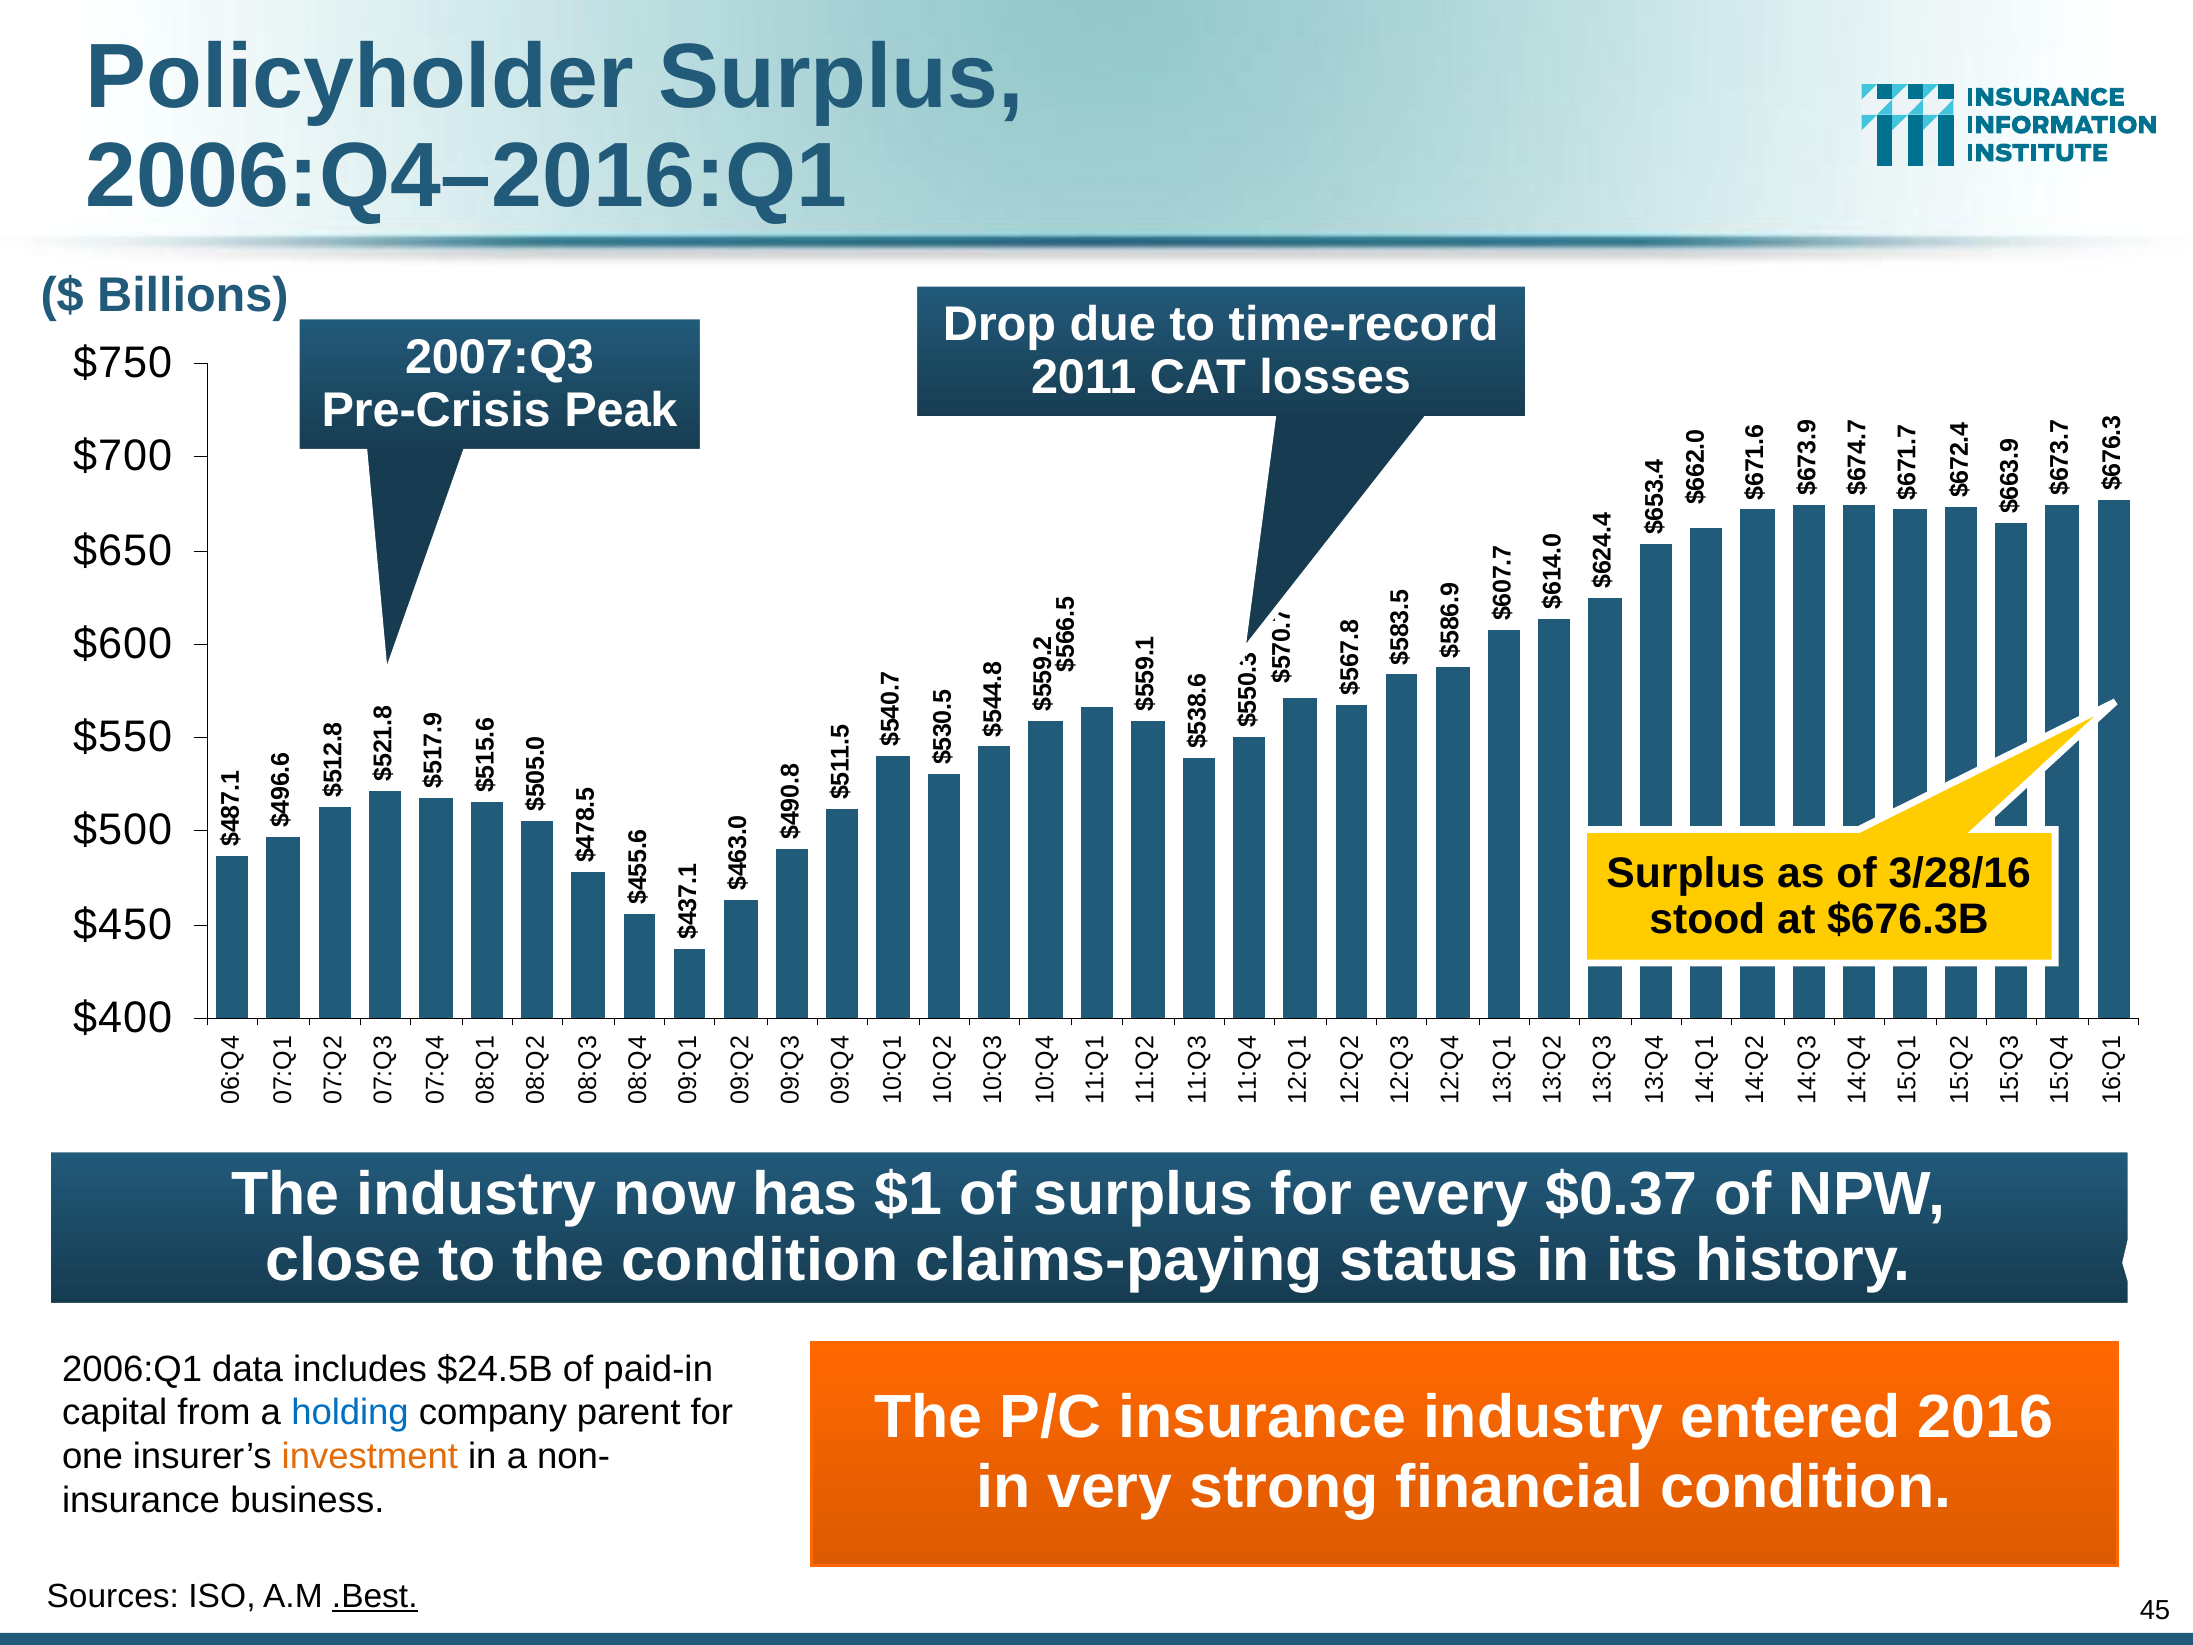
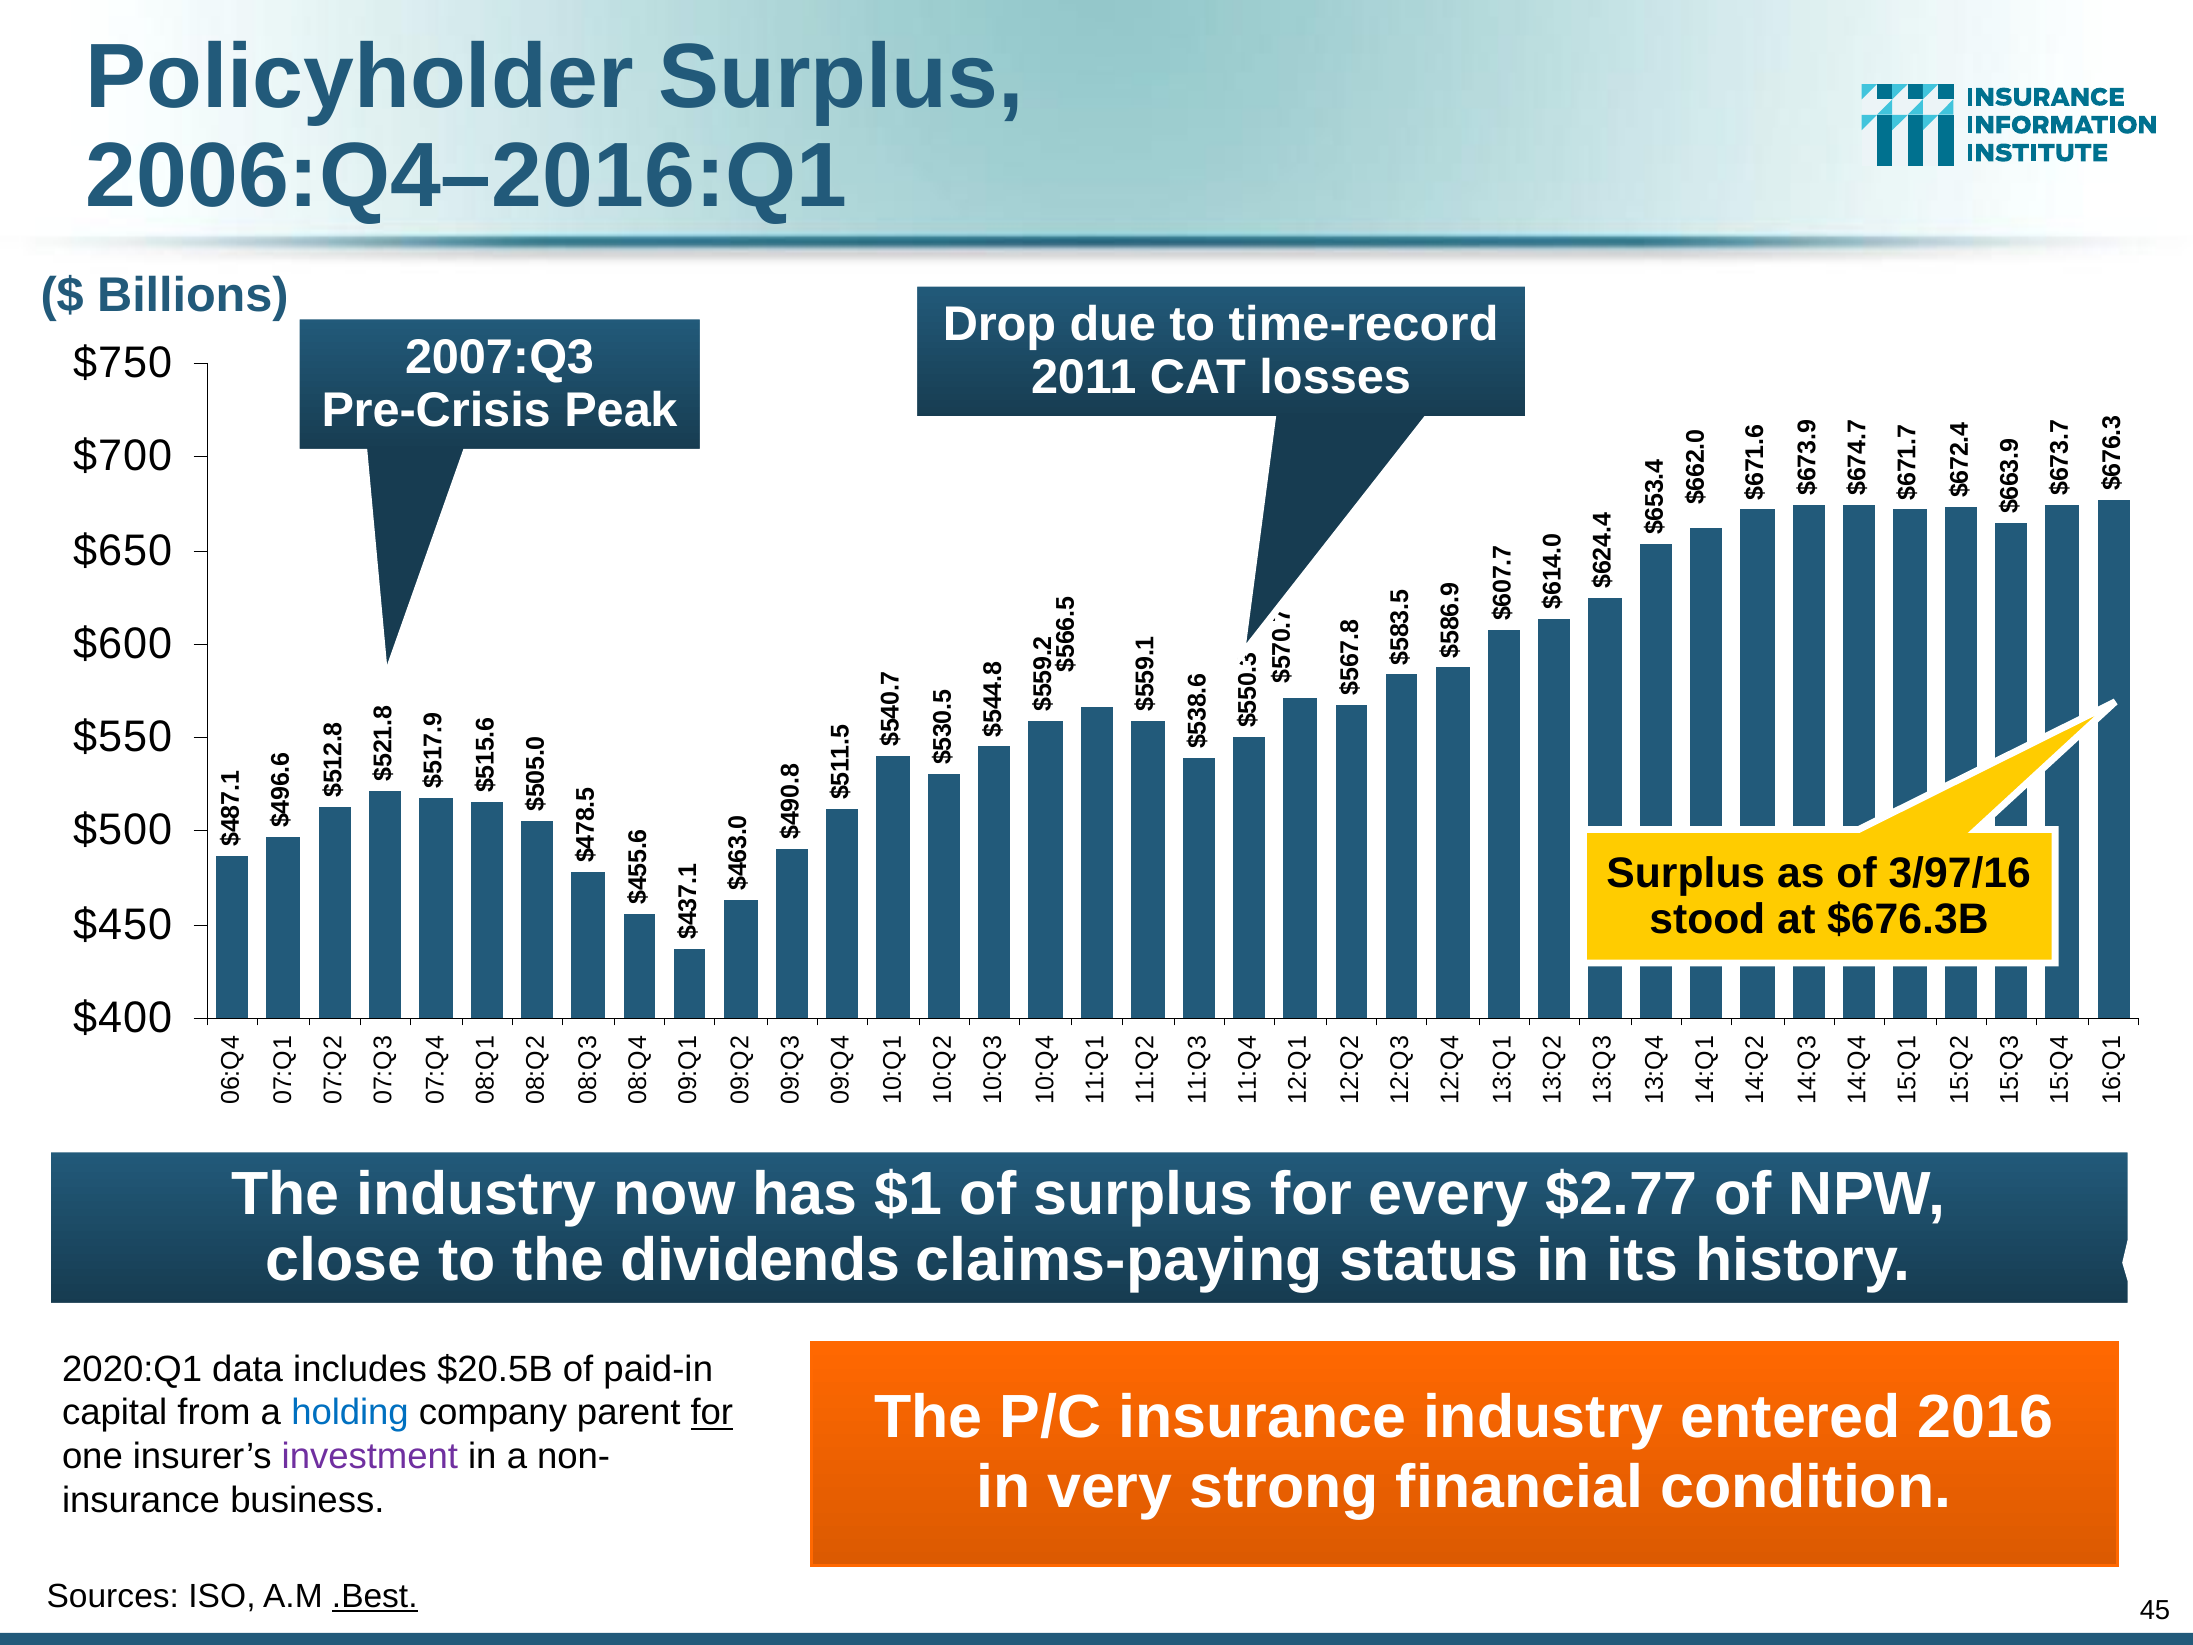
3/28/16: 3/28/16 -> 3/97/16 (1960, 873)
$0.37: $0.37 -> $2.77 (1621, 1194)
the condition: condition -> dividends (760, 1260)
2006:Q1: 2006:Q1 -> 2020:Q1 (132, 1369)
$24.5B: $24.5B -> $20.5B (495, 1369)
for underline: none -> present (712, 1413)
investment colour: orange -> purple (370, 1457)
